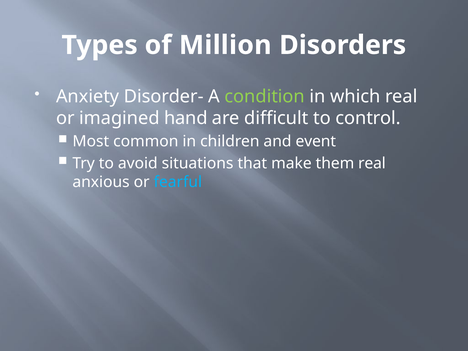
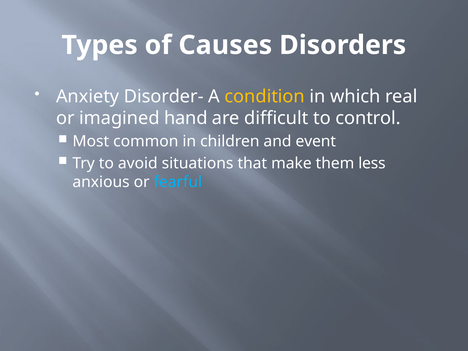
Million: Million -> Causes (225, 45)
condition colour: light green -> yellow (265, 96)
them real: real -> less (372, 163)
